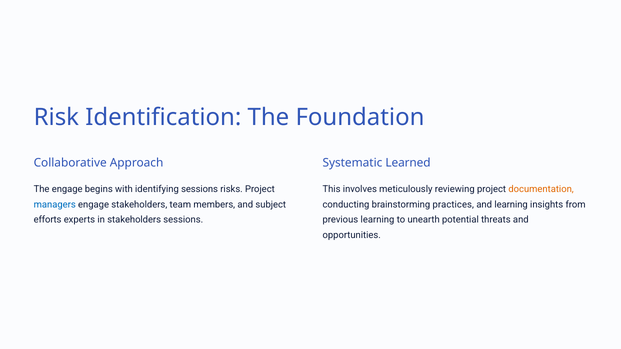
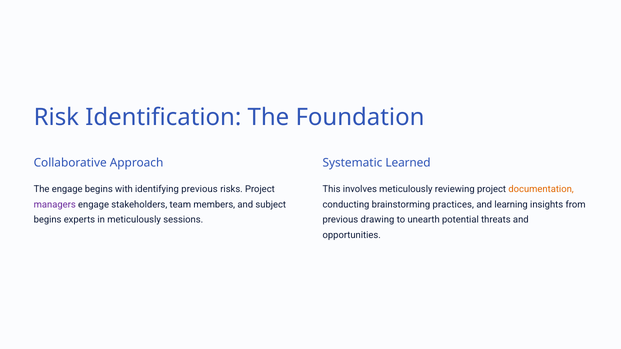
identifying sessions: sessions -> previous (199, 189)
managers colour: blue -> purple (55, 205)
efforts: efforts -> begins (48, 220)
in stakeholders: stakeholders -> meticulously (134, 220)
previous learning: learning -> drawing (377, 220)
